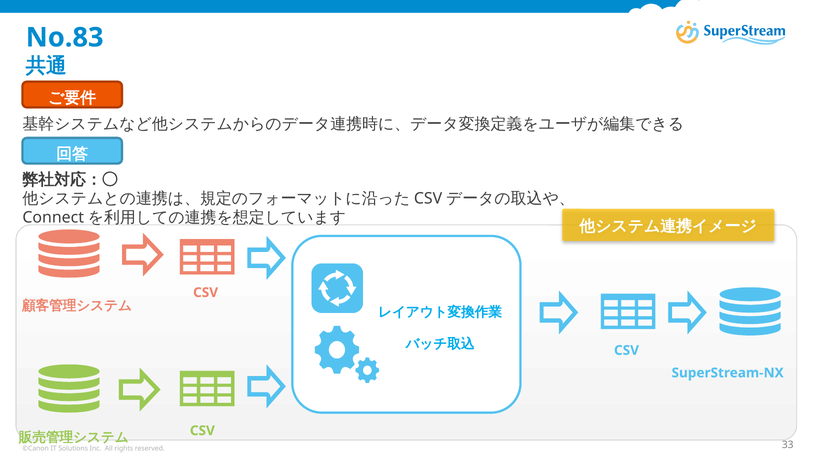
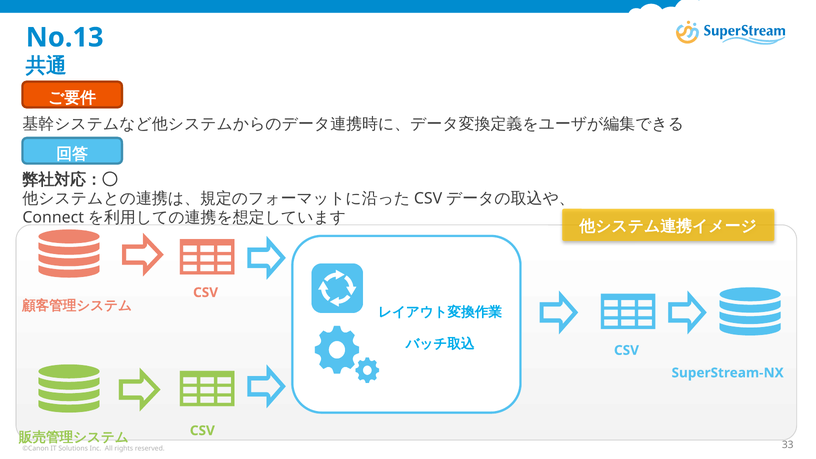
No.83: No.83 -> No.13 (65, 38)
